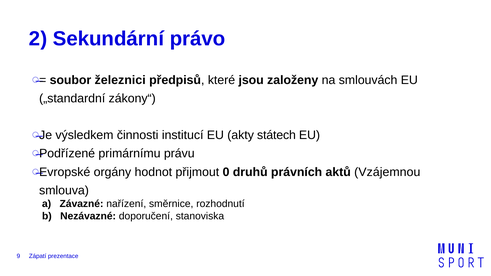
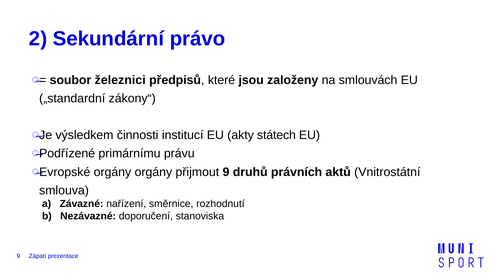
orgány hodnot: hodnot -> orgány (153, 172)
přijmout 0: 0 -> 9 (226, 172)
Vzájemnou: Vzájemnou -> Vnitrostátní (387, 172)
